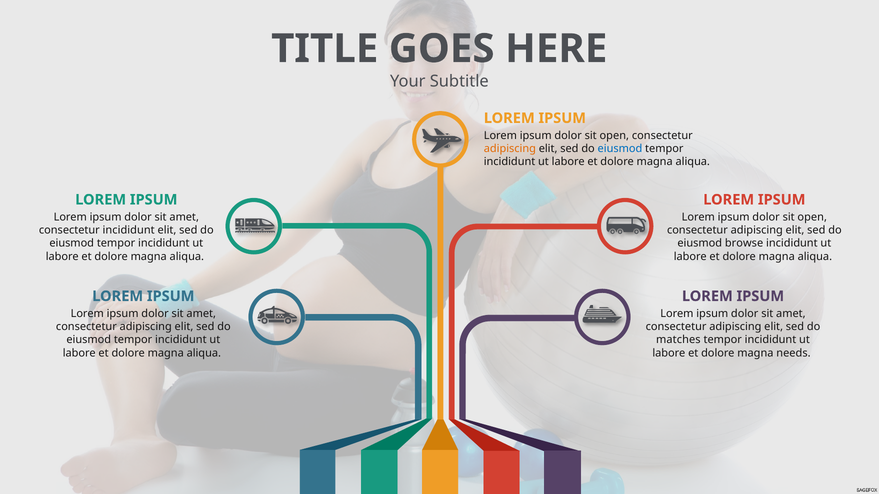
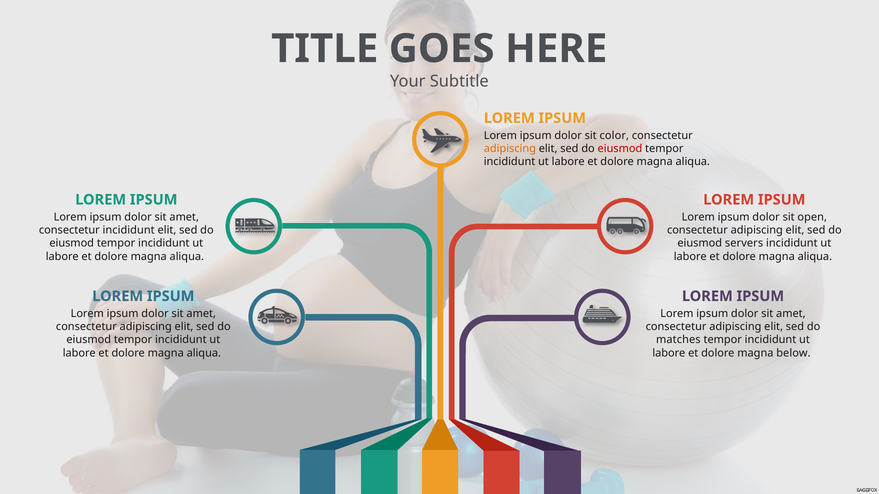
open: open -> color (614, 136)
eiusmod colour: blue -> red (620, 149)
browse: browse -> servers (744, 244)
needs: needs -> below (793, 353)
